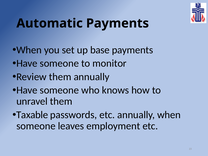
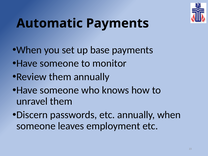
Taxable: Taxable -> Discern (32, 115)
